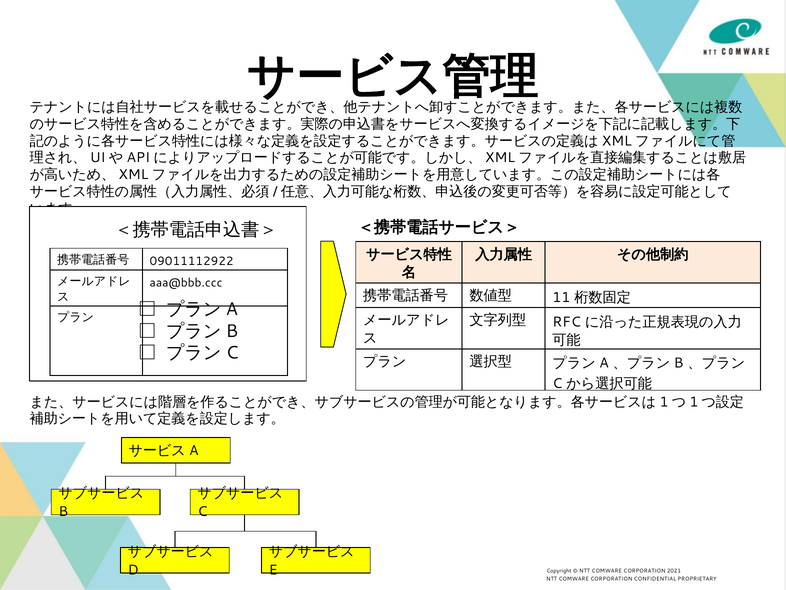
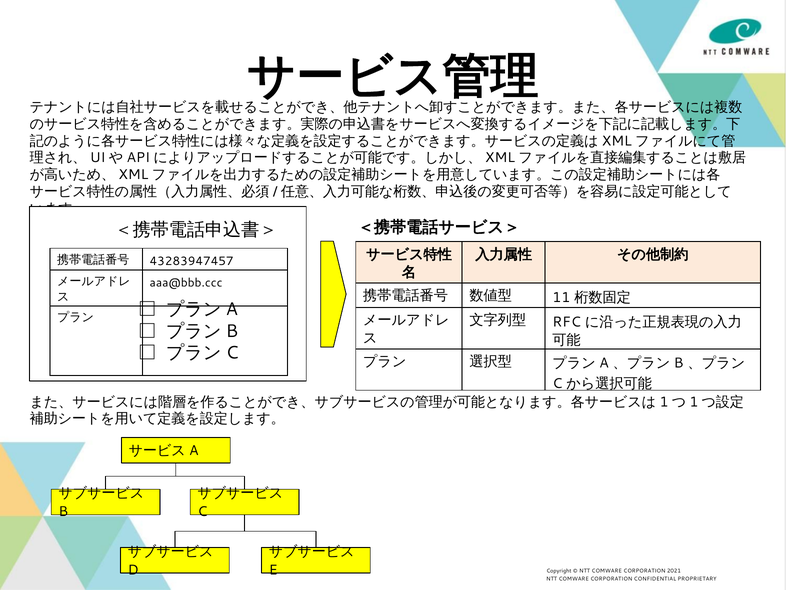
09011112922: 09011112922 -> 43283947457 (192, 261)
